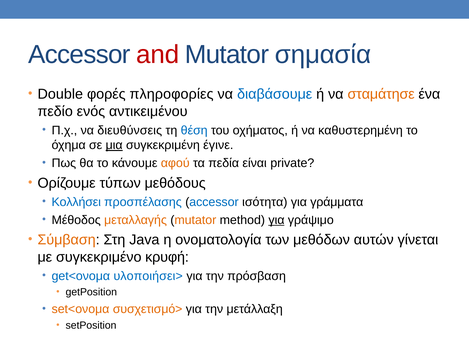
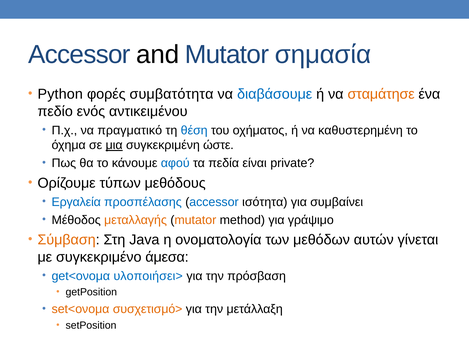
and colour: red -> black (158, 55)
Double: Double -> Python (60, 94)
πληροφορίες: πληροφορίες -> συμβατότητα (172, 94)
διευθύνσεις: διευθύνσεις -> πραγματικό (130, 130)
έγινε: έγινε -> ώστε (218, 145)
αφού colour: orange -> blue (175, 163)
Κολλήσει: Κολλήσει -> Εργαλεία (76, 202)
γράμματα: γράμματα -> συμβαίνει (337, 202)
για underline: present -> none (276, 220)
κρυφή: κρυφή -> άμεσα (167, 257)
